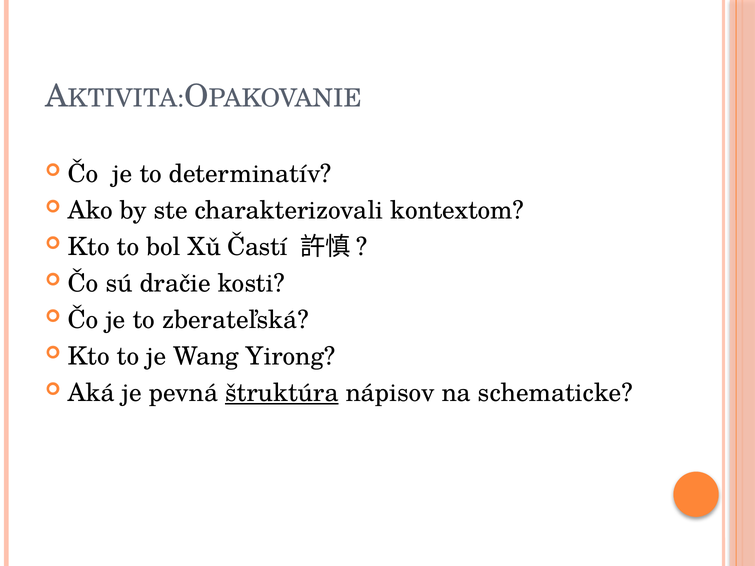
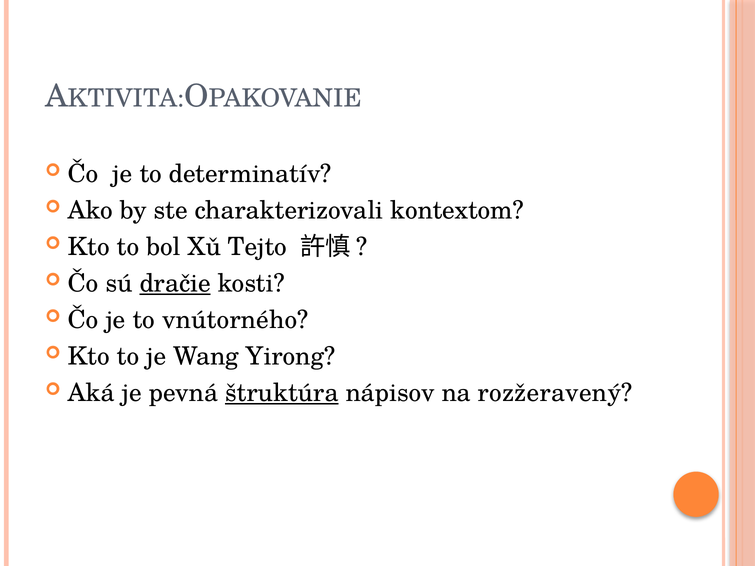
Častí: Častí -> Tejto (257, 247)
dračie underline: none -> present (175, 284)
zberateľská: zberateľská -> vnútorného (235, 320)
schematicke: schematicke -> rozžeravený (555, 393)
